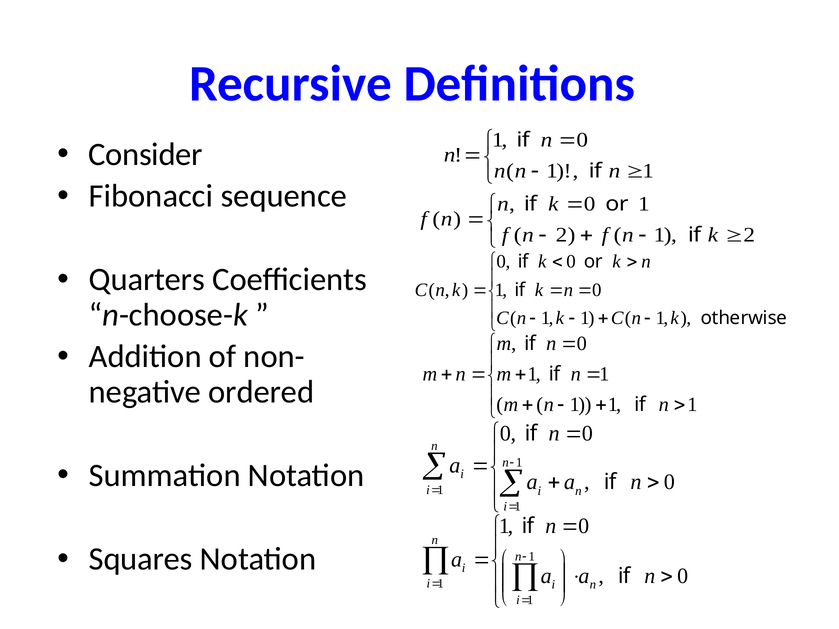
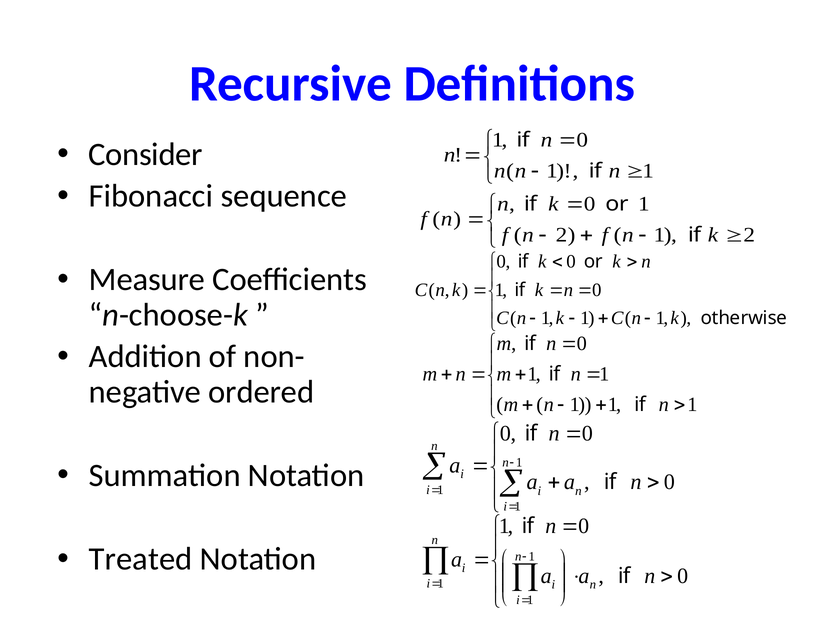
Quarters: Quarters -> Measure (147, 280)
Squares: Squares -> Treated (141, 559)
